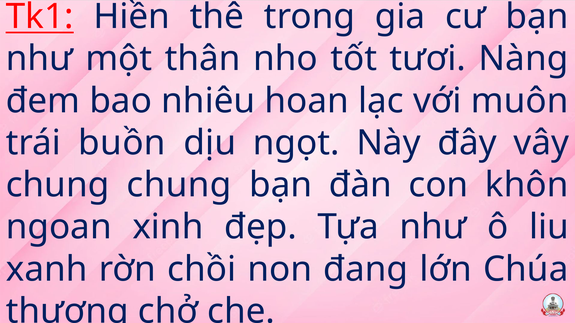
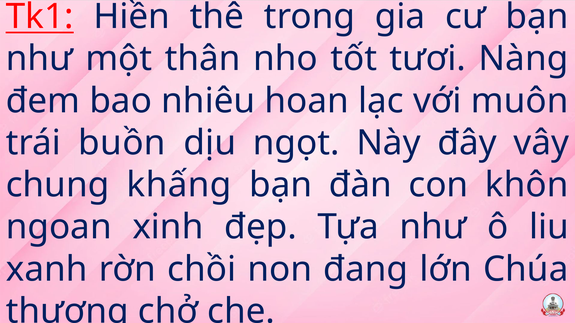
chung chung: chung -> khấng (179, 185)
